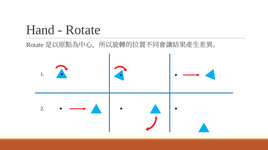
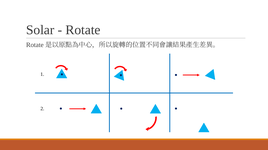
Hand: Hand -> Solar (40, 30)
